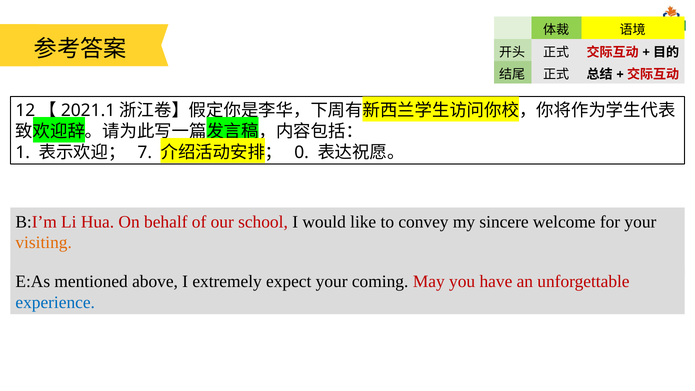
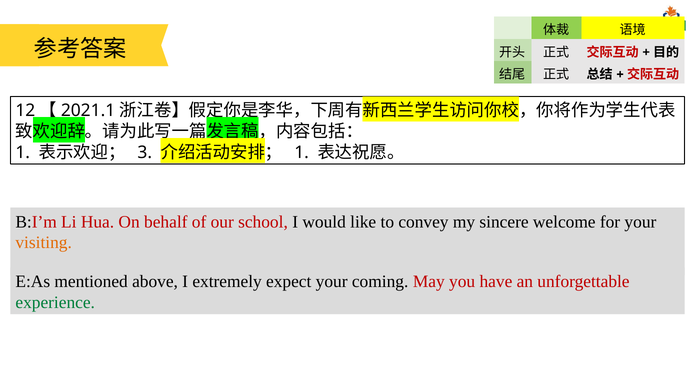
7: 7 -> 3 (145, 152)
0: 0 -> 1 (302, 152)
experience colour: blue -> green (55, 302)
